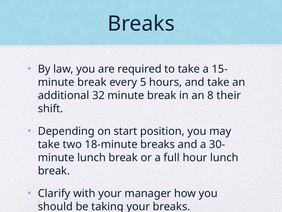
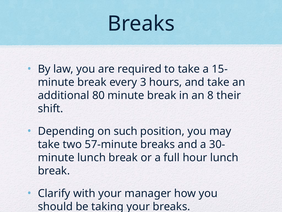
5: 5 -> 3 (143, 82)
32: 32 -> 80 (98, 95)
start: start -> such (126, 131)
18-minute: 18-minute -> 57-minute (111, 144)
